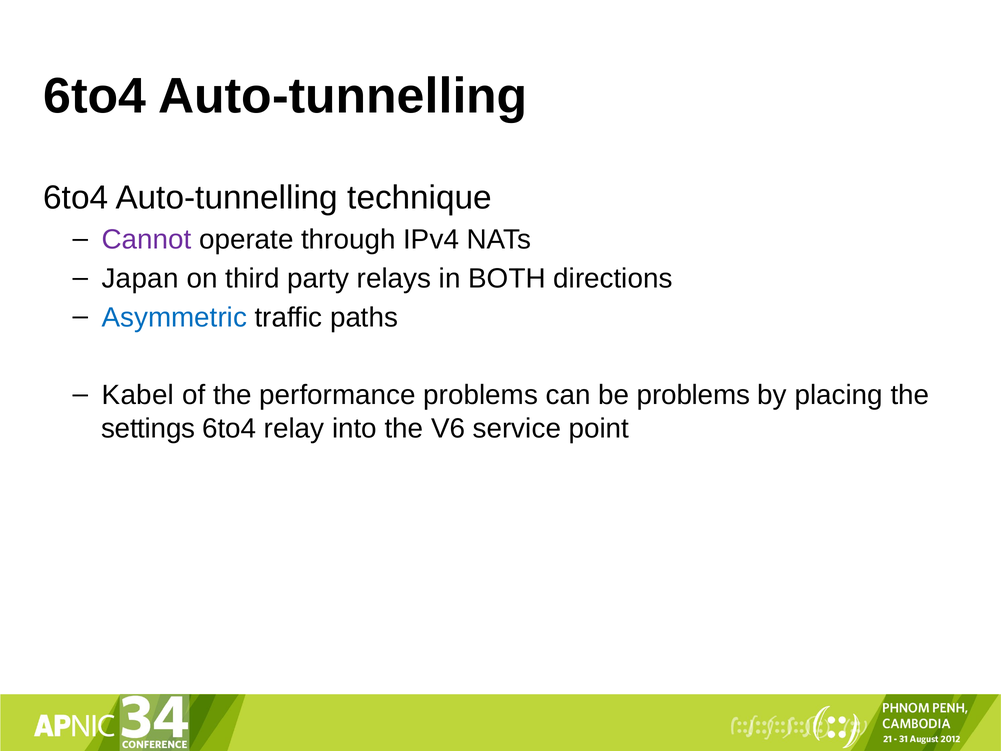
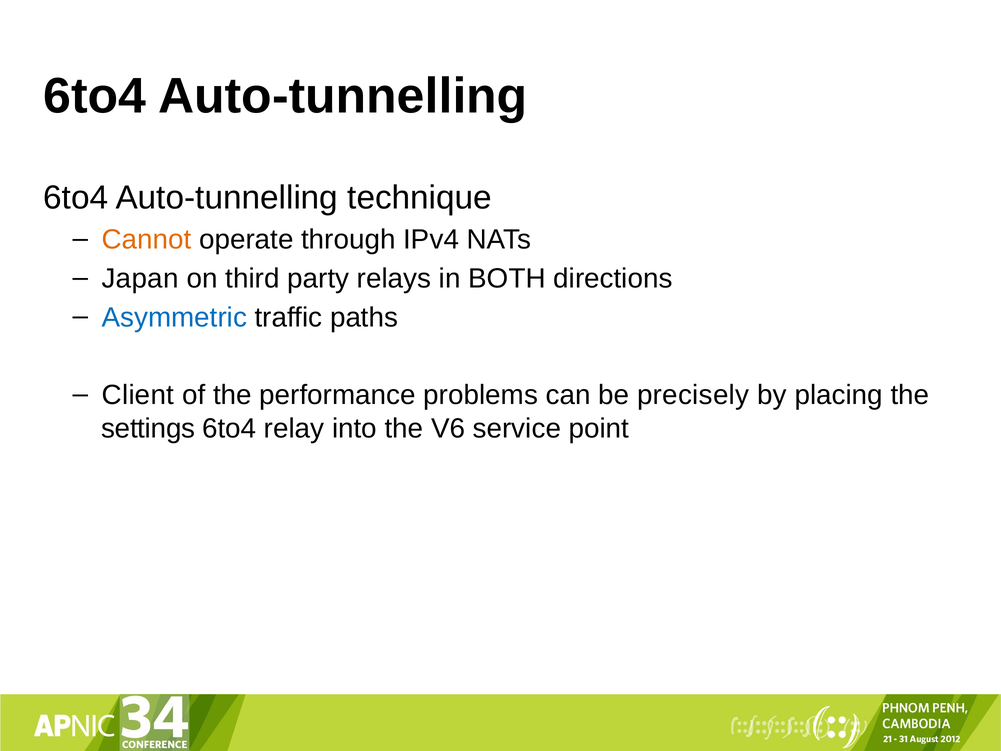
Cannot colour: purple -> orange (147, 239)
Kabel: Kabel -> Client (138, 395)
be problems: problems -> precisely (693, 395)
